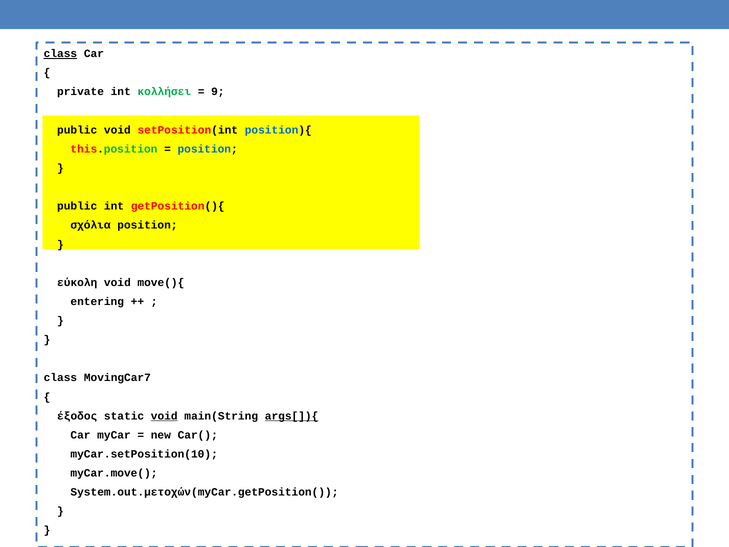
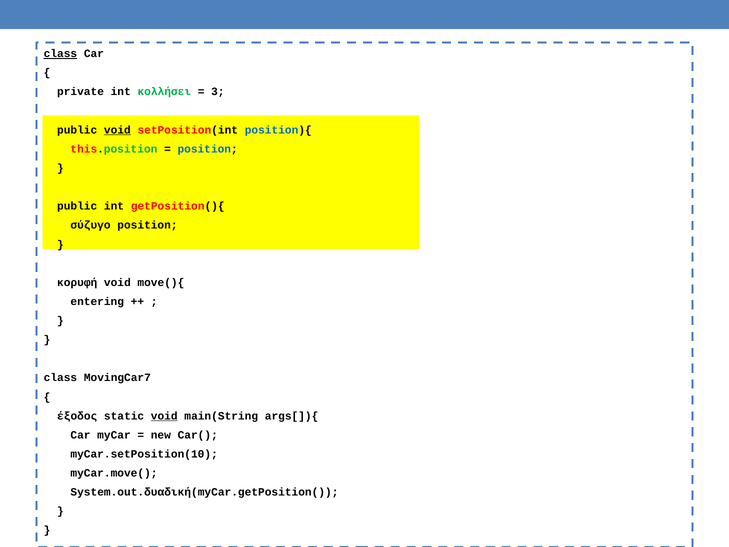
9: 9 -> 3 (218, 92)
void underline: none -> present (117, 130)
σχόλια: σχόλια -> σύζυγο (91, 225)
εύκολη: εύκολη -> κορυφή (77, 282)
args[]){ underline: present -> none (292, 416)
System.out.μετοχών(myCar.getPosition(: System.out.μετοχών(myCar.getPosition( -> System.out.δυαδική(myCar.getPosition( (204, 492)
